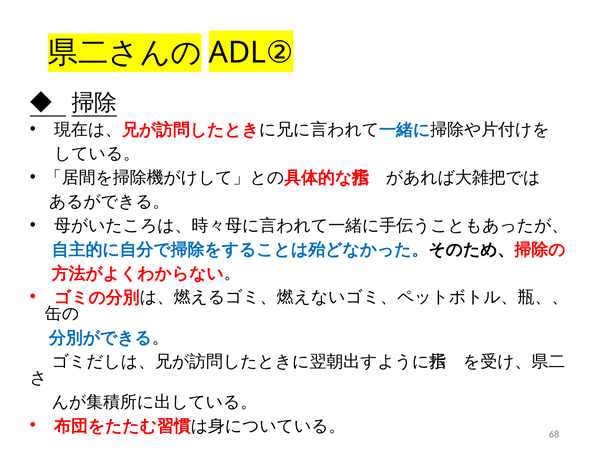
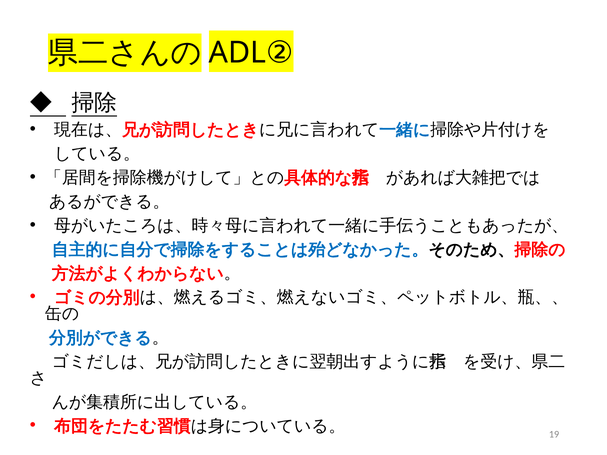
68: 68 -> 19 (554, 435)
